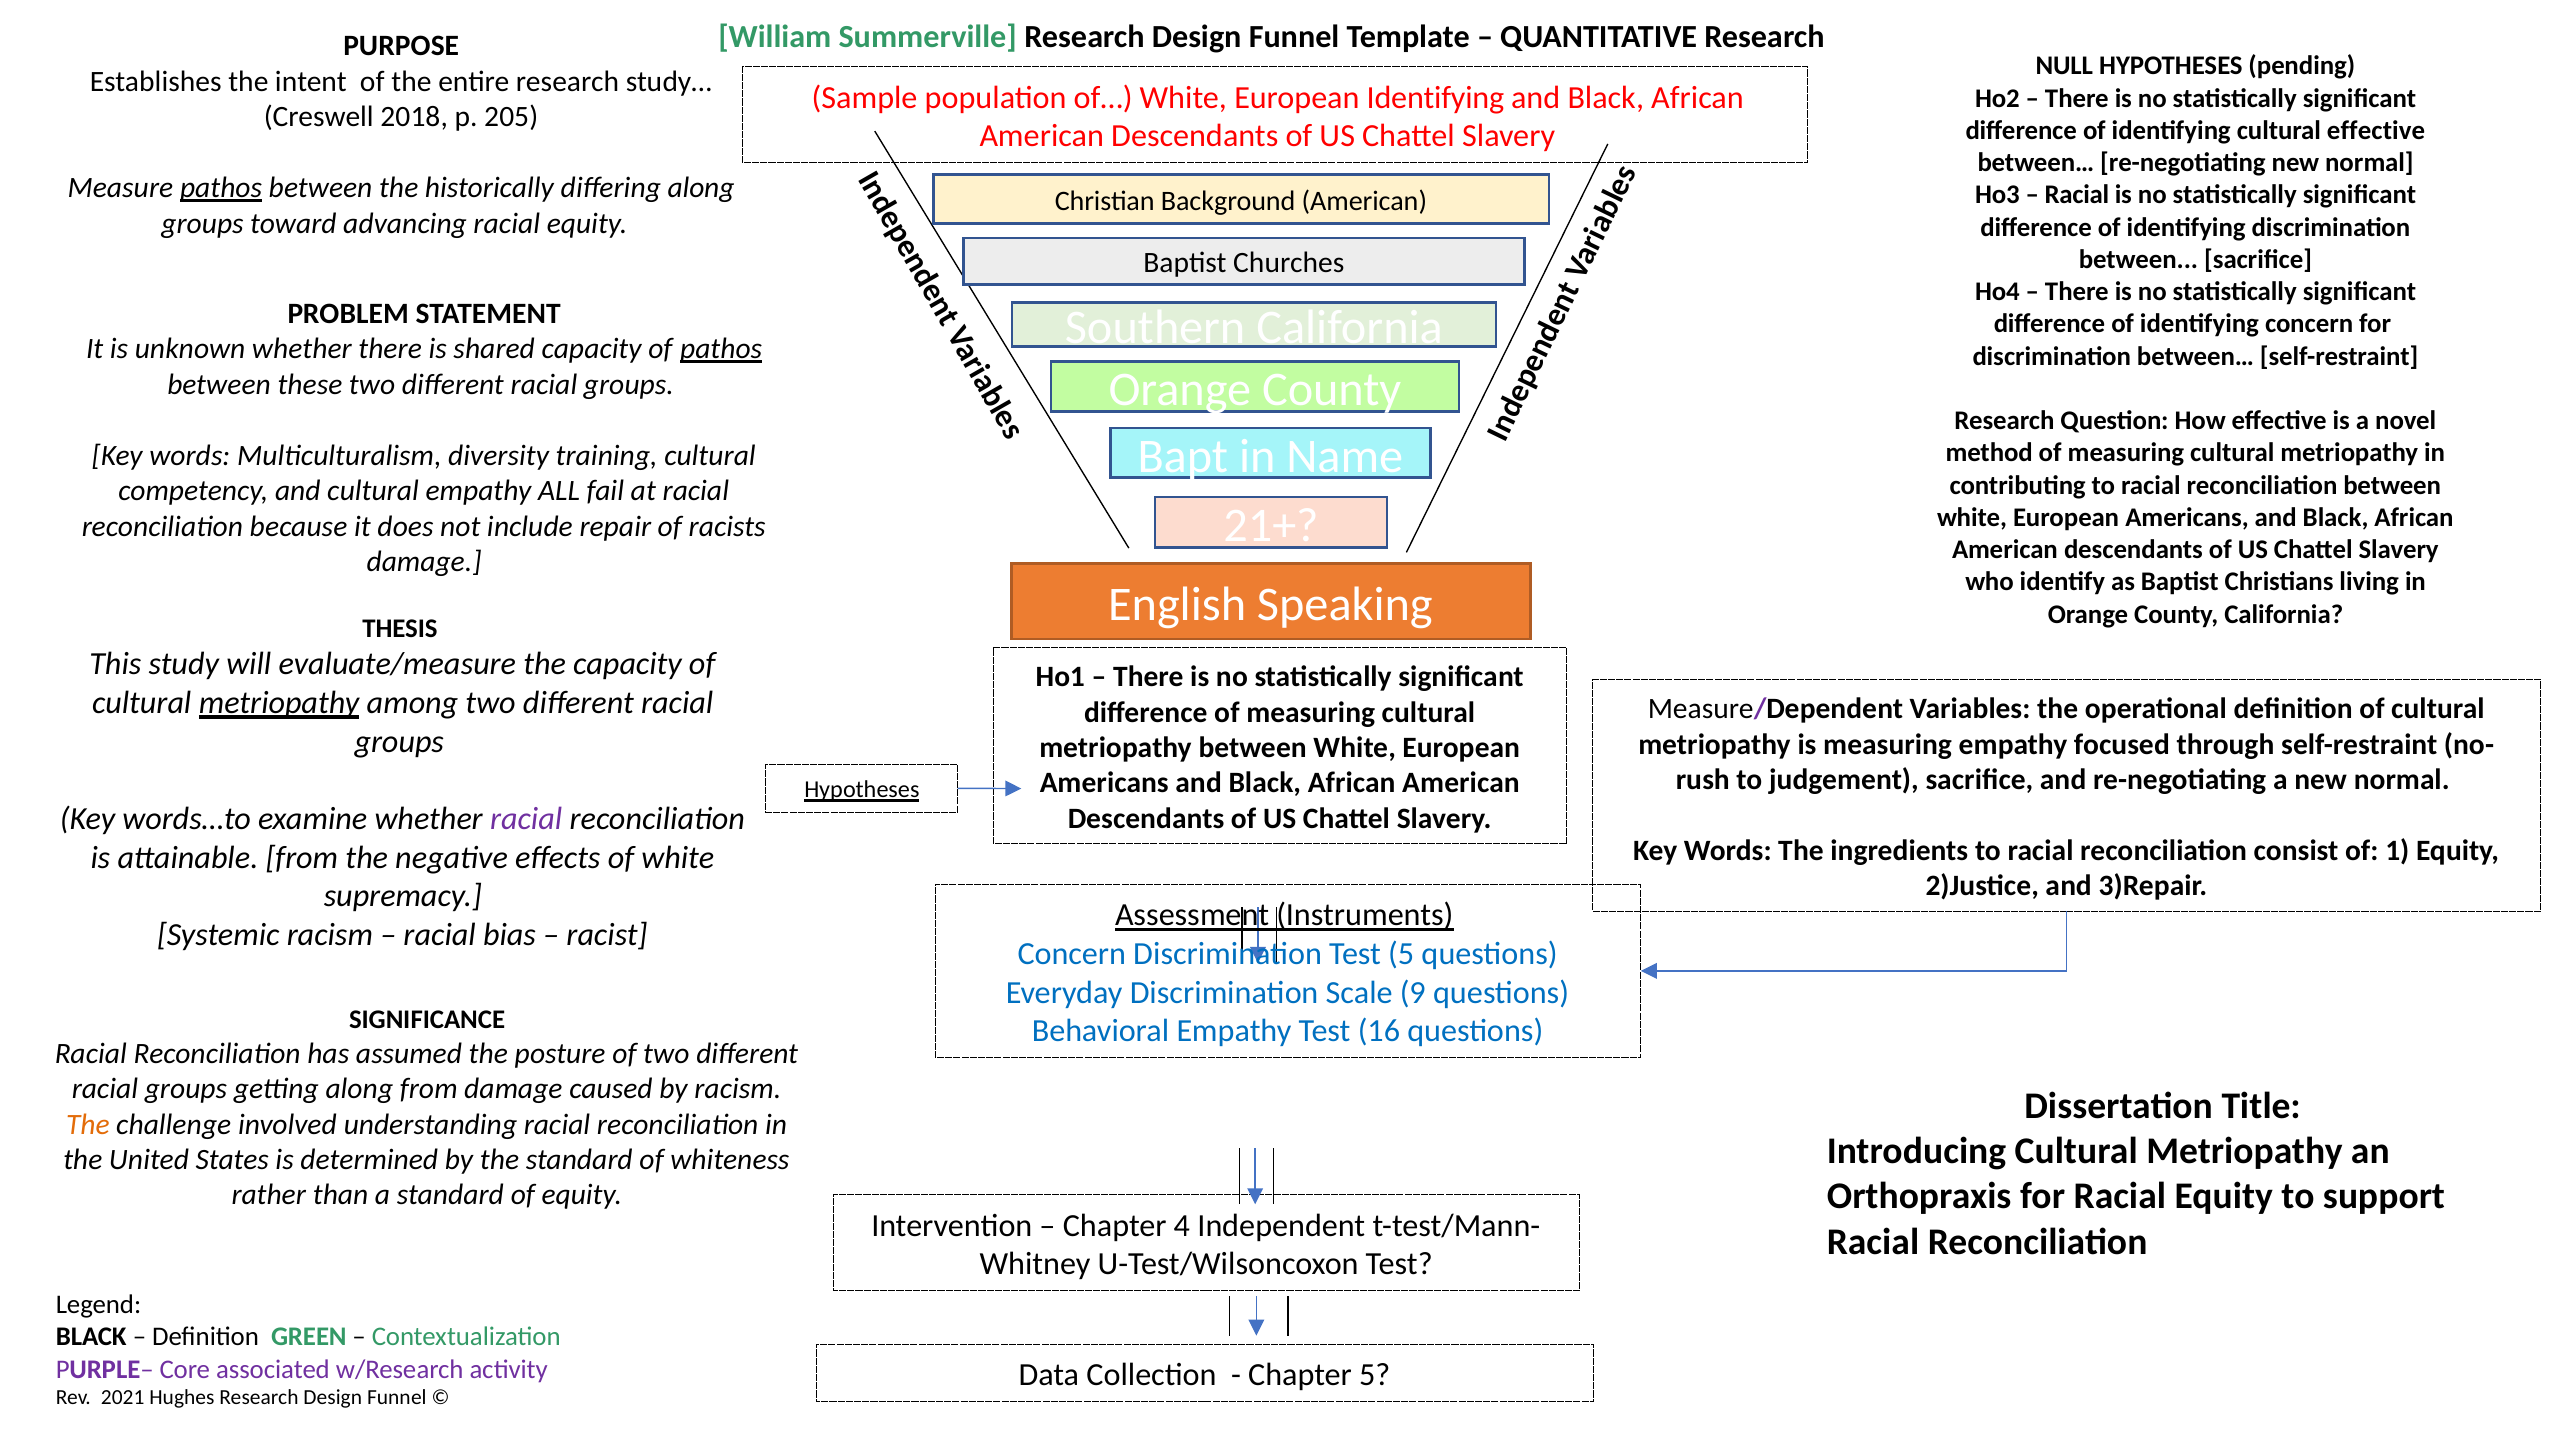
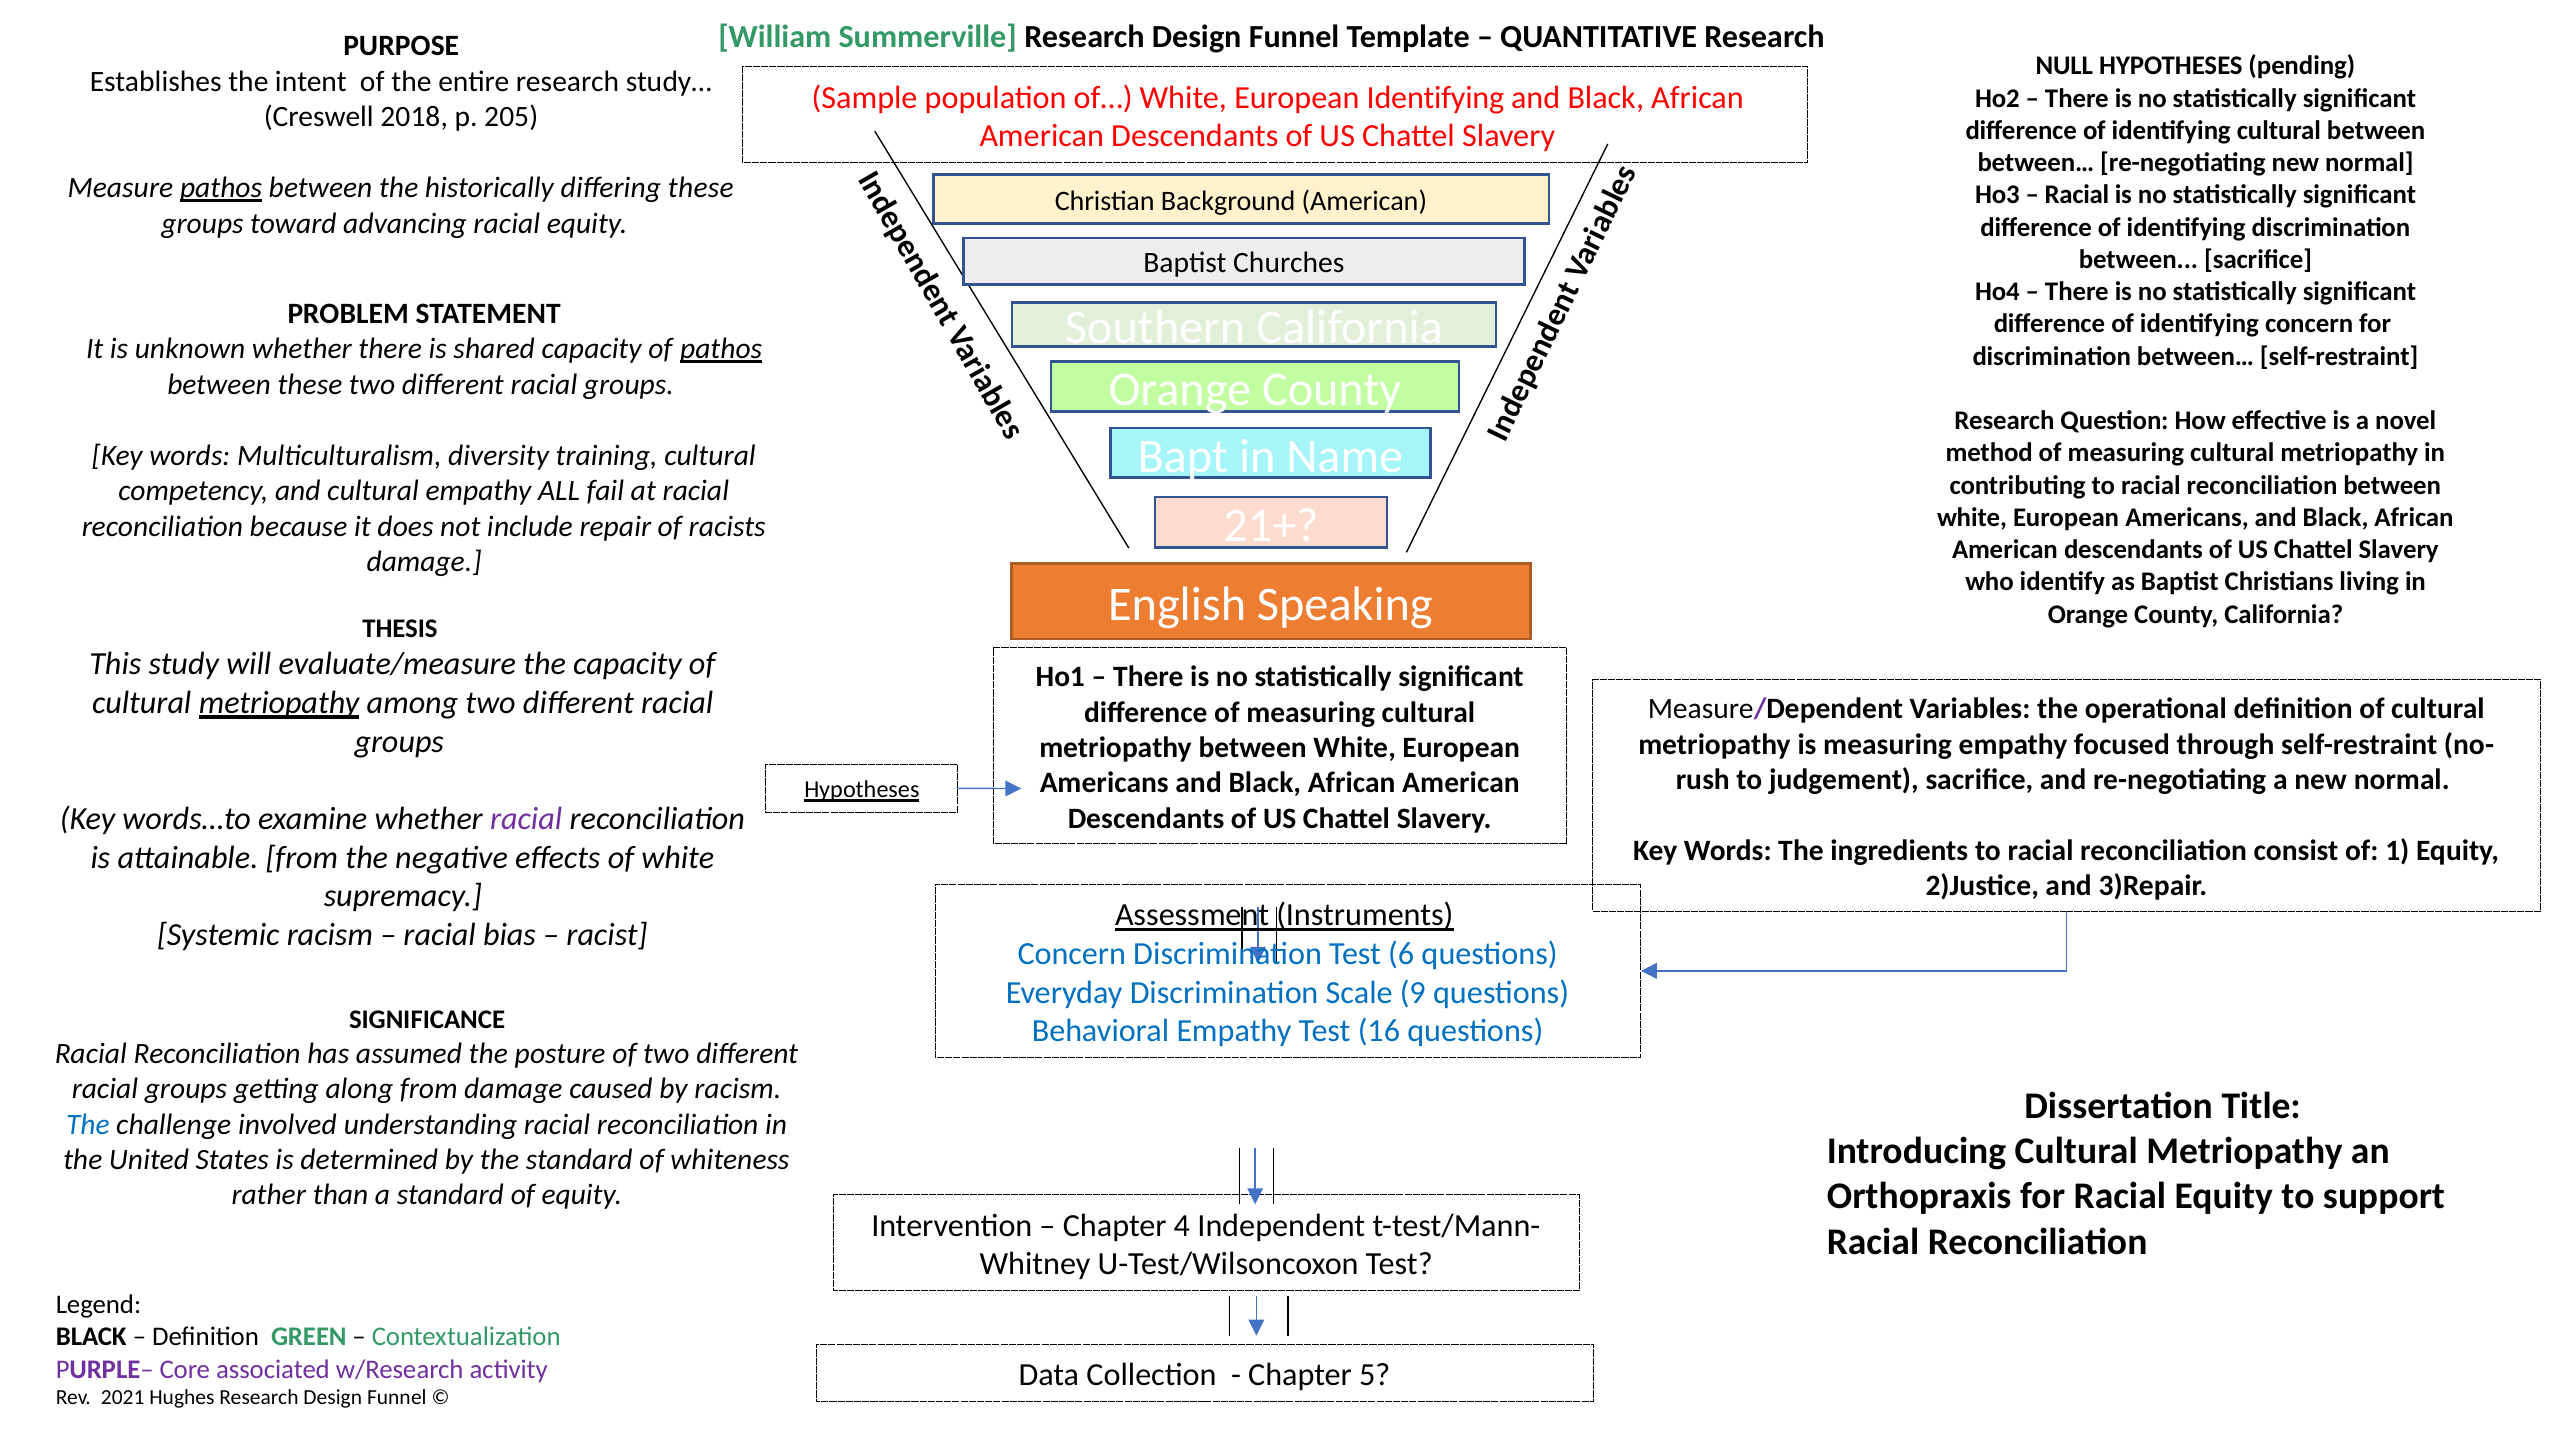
cultural effective: effective -> between (2376, 130)
differing along: along -> these (701, 188)
Test 5: 5 -> 6 (1401, 954)
The colour: orange -> blue (88, 1124)
